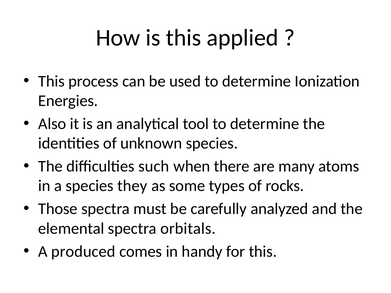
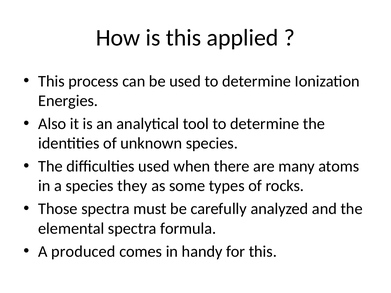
difficulties such: such -> used (154, 166)
orbitals: orbitals -> formula (188, 229)
